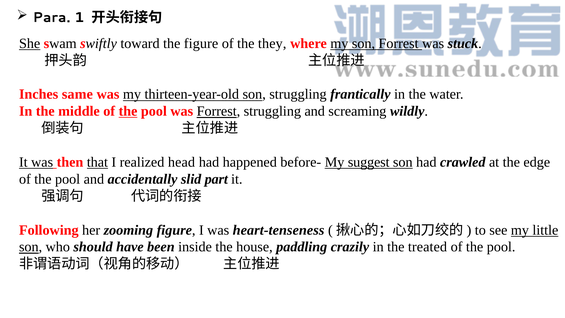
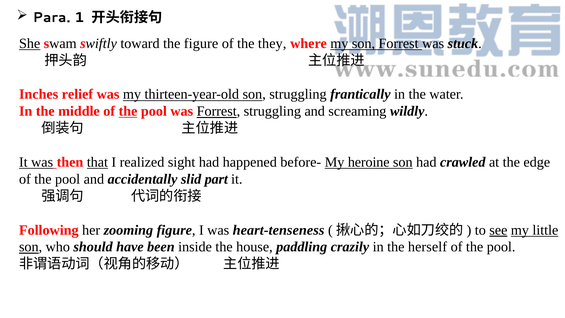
same: same -> relief (77, 94)
head: head -> sight (182, 162)
suggest: suggest -> heroine (369, 162)
see underline: none -> present (498, 230)
treated: treated -> herself (427, 247)
